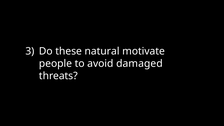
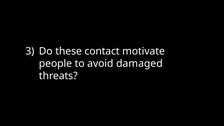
natural: natural -> contact (102, 51)
